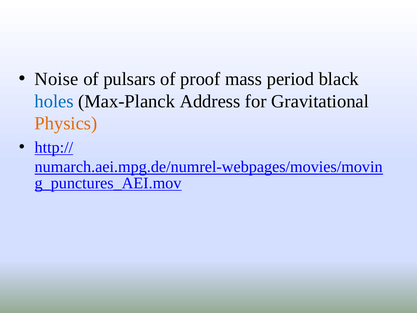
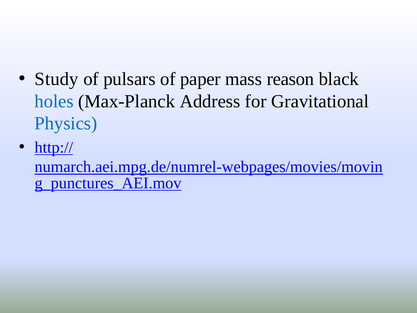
Noise: Noise -> Study (57, 79)
proof: proof -> paper (200, 79)
period: period -> reason (290, 79)
Physics colour: orange -> blue (66, 123)
